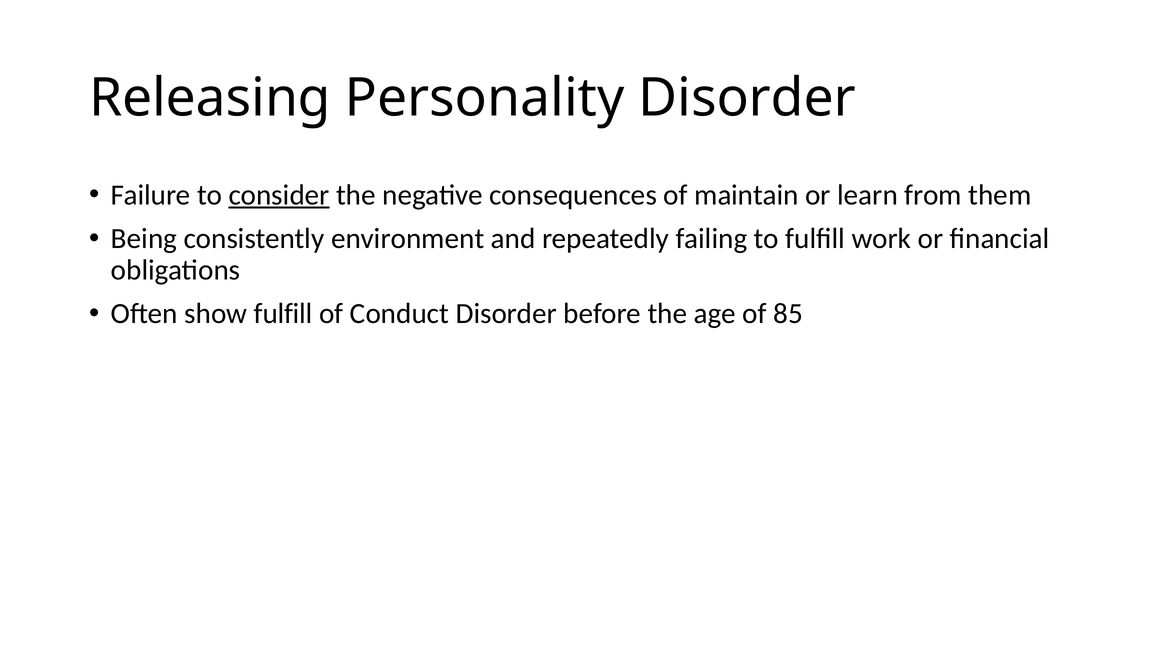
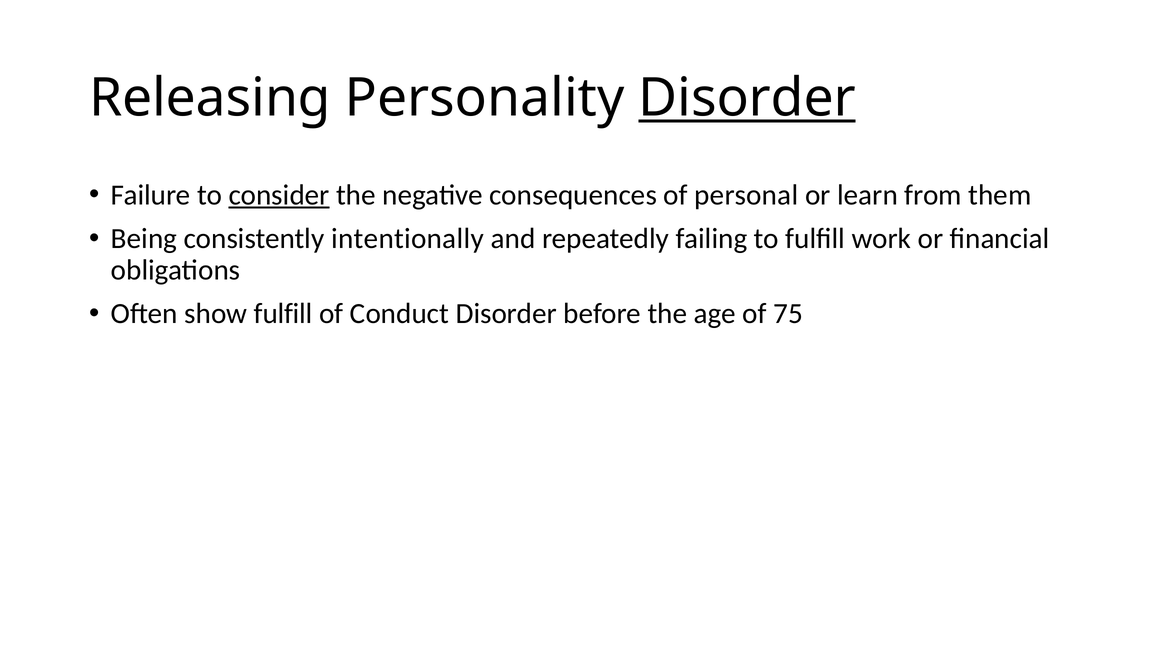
Disorder underline: none -> present (747, 98)
maintain: maintain -> personal (746, 195)
environment: environment -> intentionally (407, 239)
85: 85 -> 75 (788, 314)
